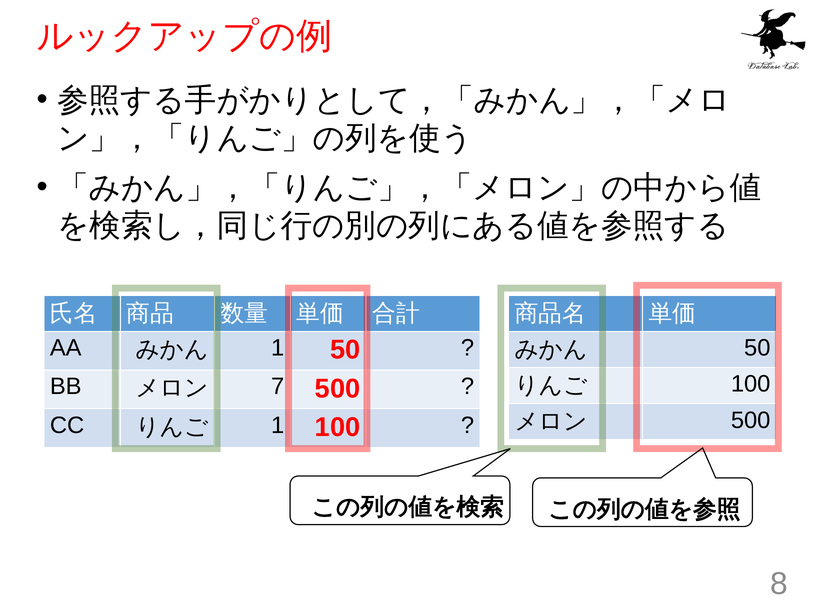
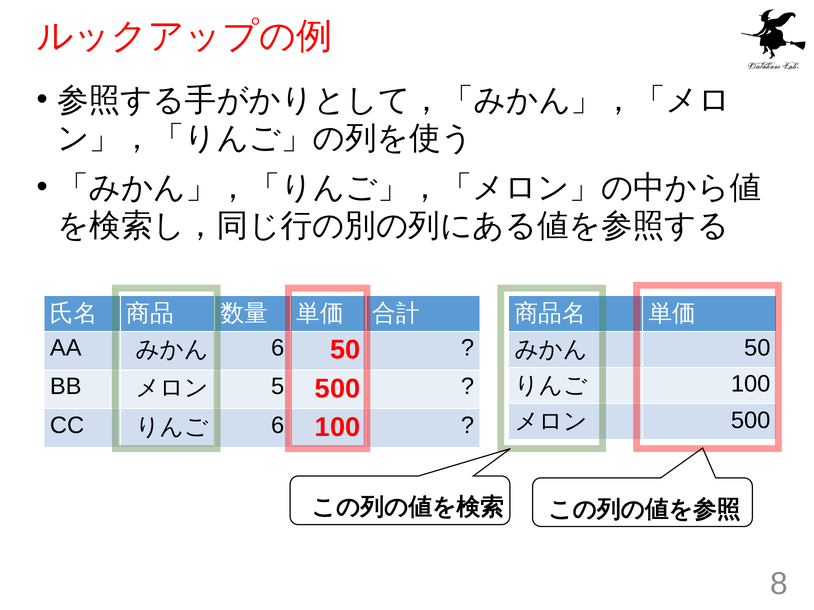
1: 1 -> 6 (278, 348)
7: 7 -> 5 (278, 387)
1: 1 -> 6 (278, 426)
